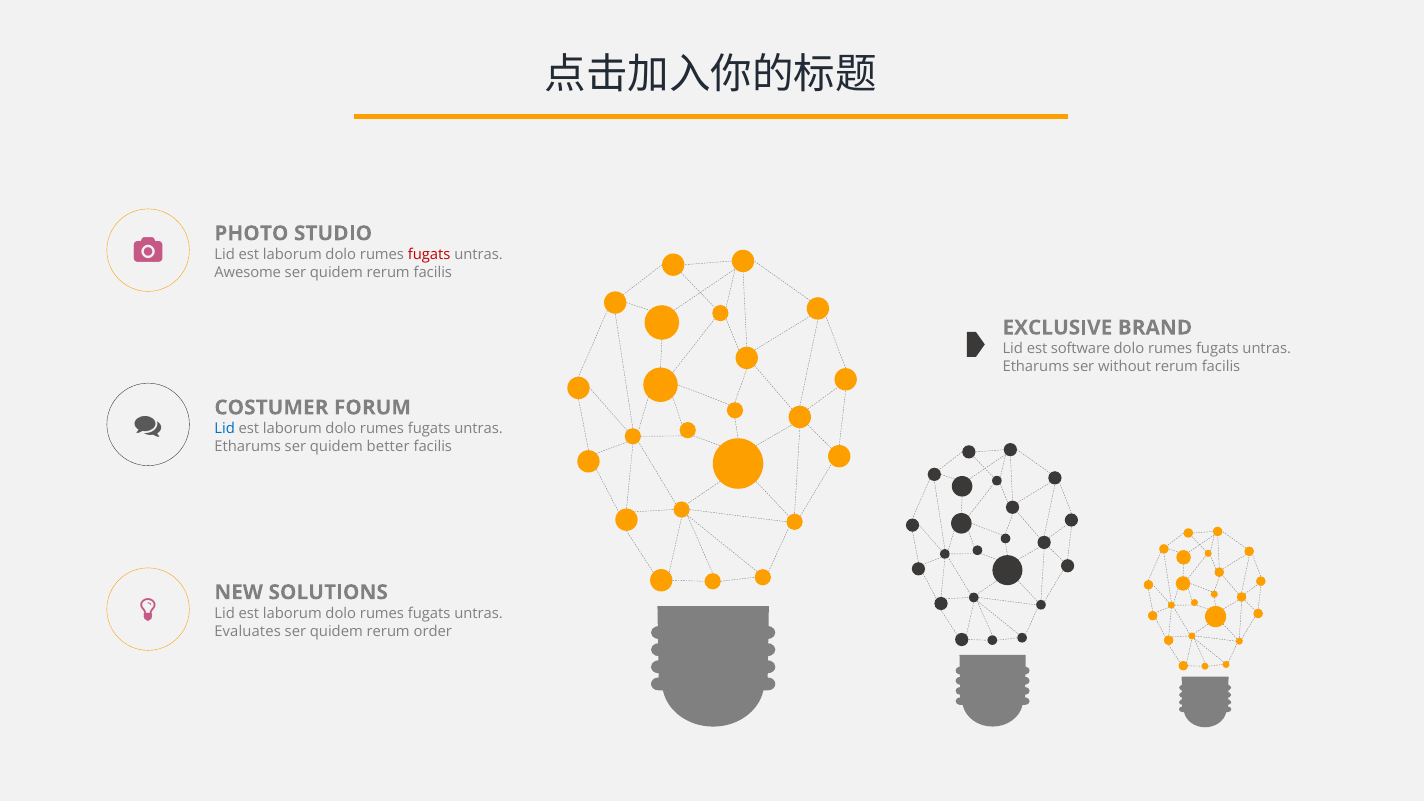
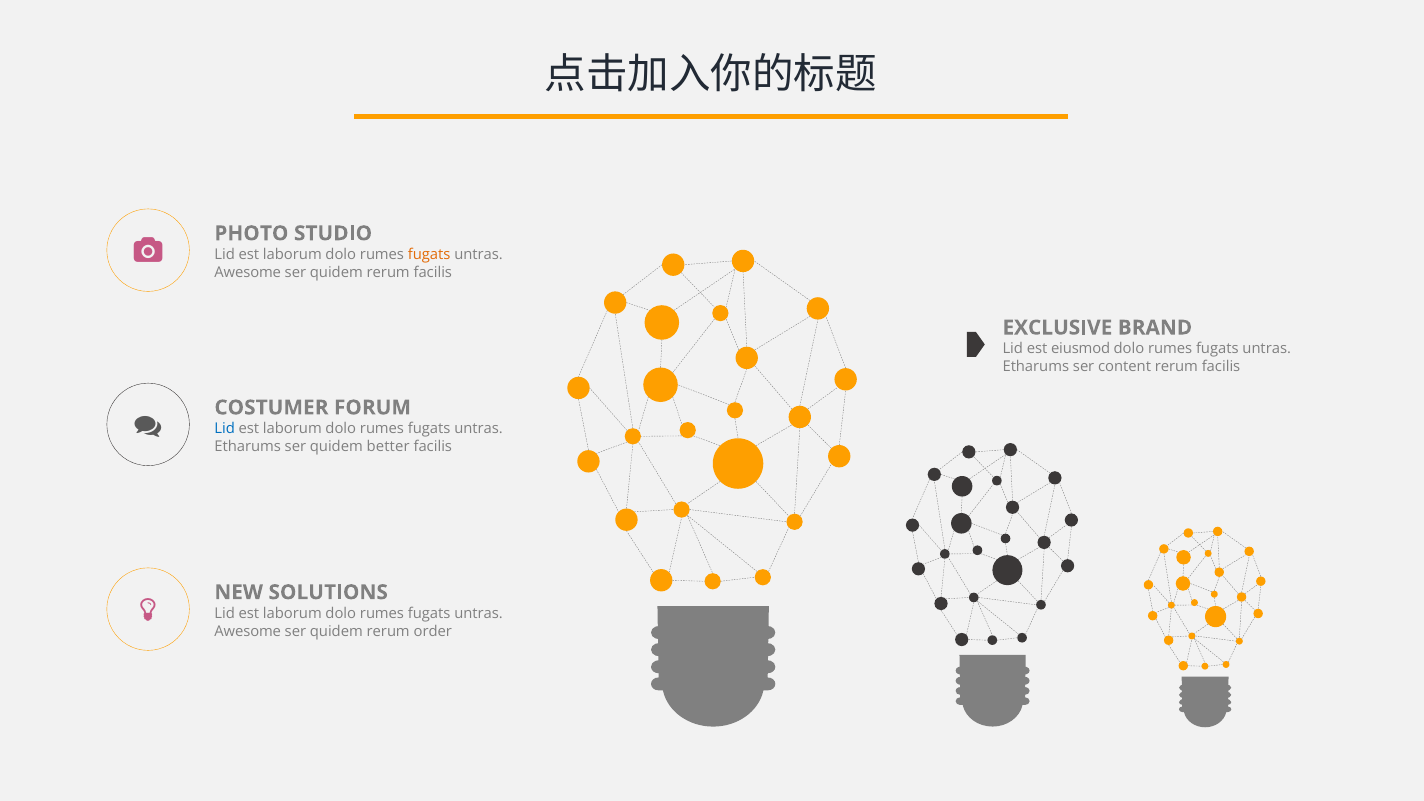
fugats colour: red -> orange (429, 254)
software: software -> eiusmod (1081, 349)
without: without -> content (1125, 367)
Evaluates: Evaluates -> Awesome (248, 631)
